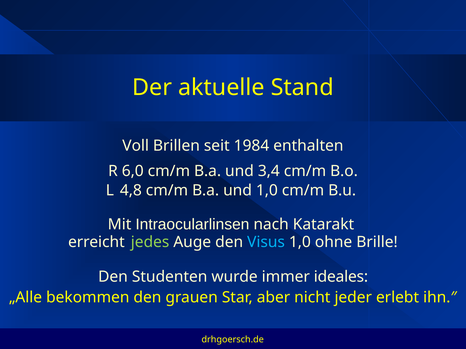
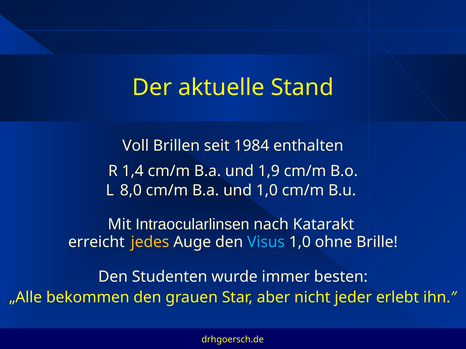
6,0: 6,0 -> 1,4 (133, 171)
3,4: 3,4 -> 1,9 (269, 171)
4,8: 4,8 -> 8,0 (131, 191)
jedes colour: light green -> yellow (150, 243)
ideales: ideales -> besten (341, 277)
